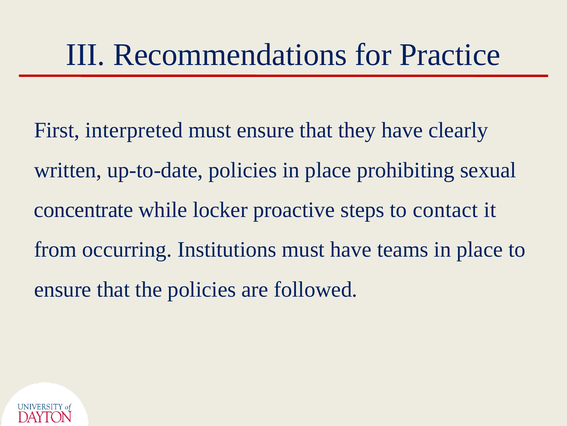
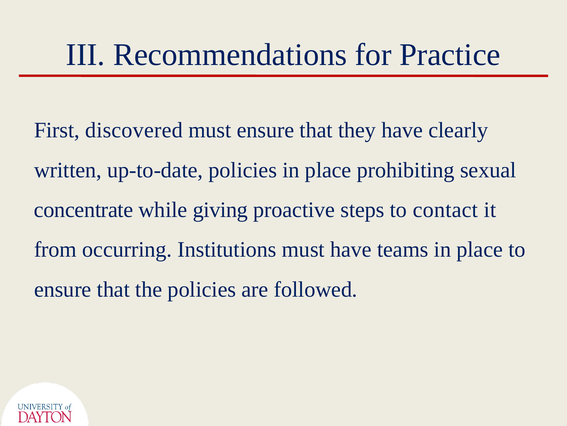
interpreted: interpreted -> discovered (134, 130)
locker: locker -> giving (220, 209)
